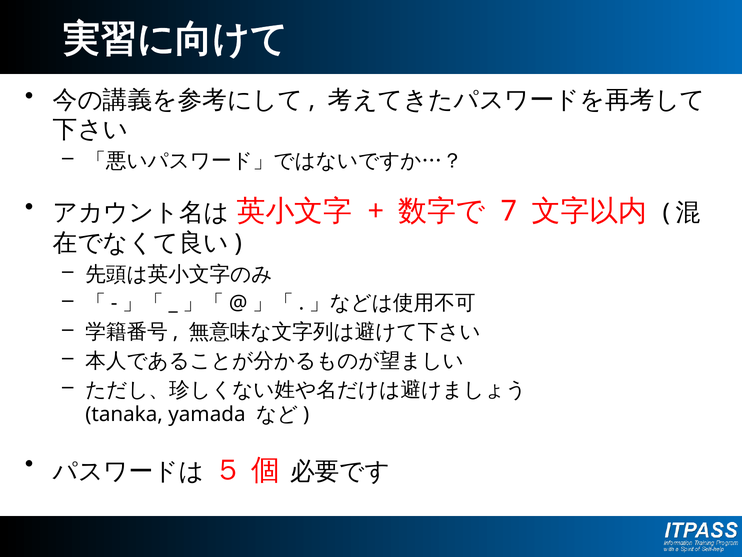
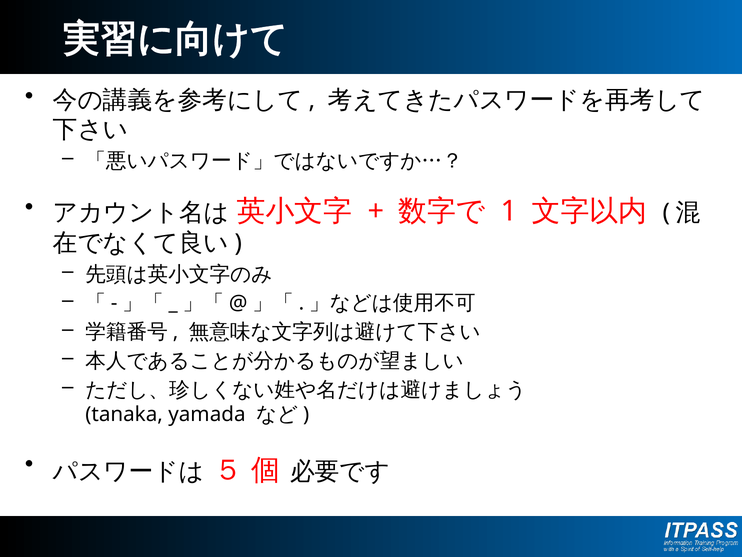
7: 7 -> 1 (509, 211)
